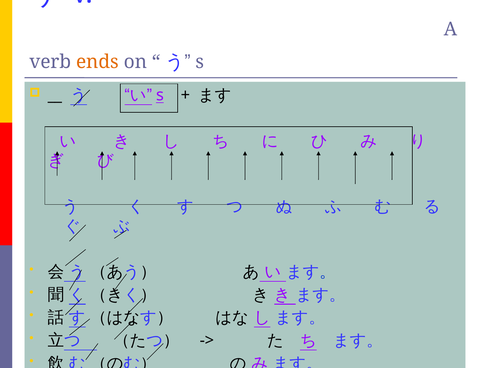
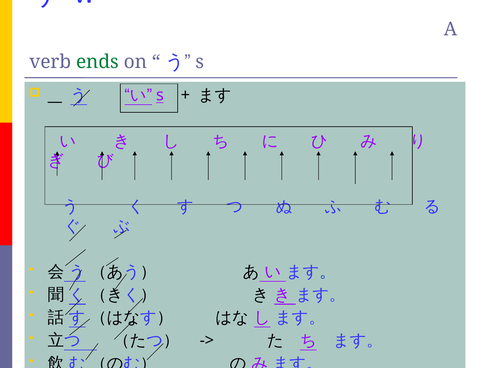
ends colour: orange -> green (97, 62)
